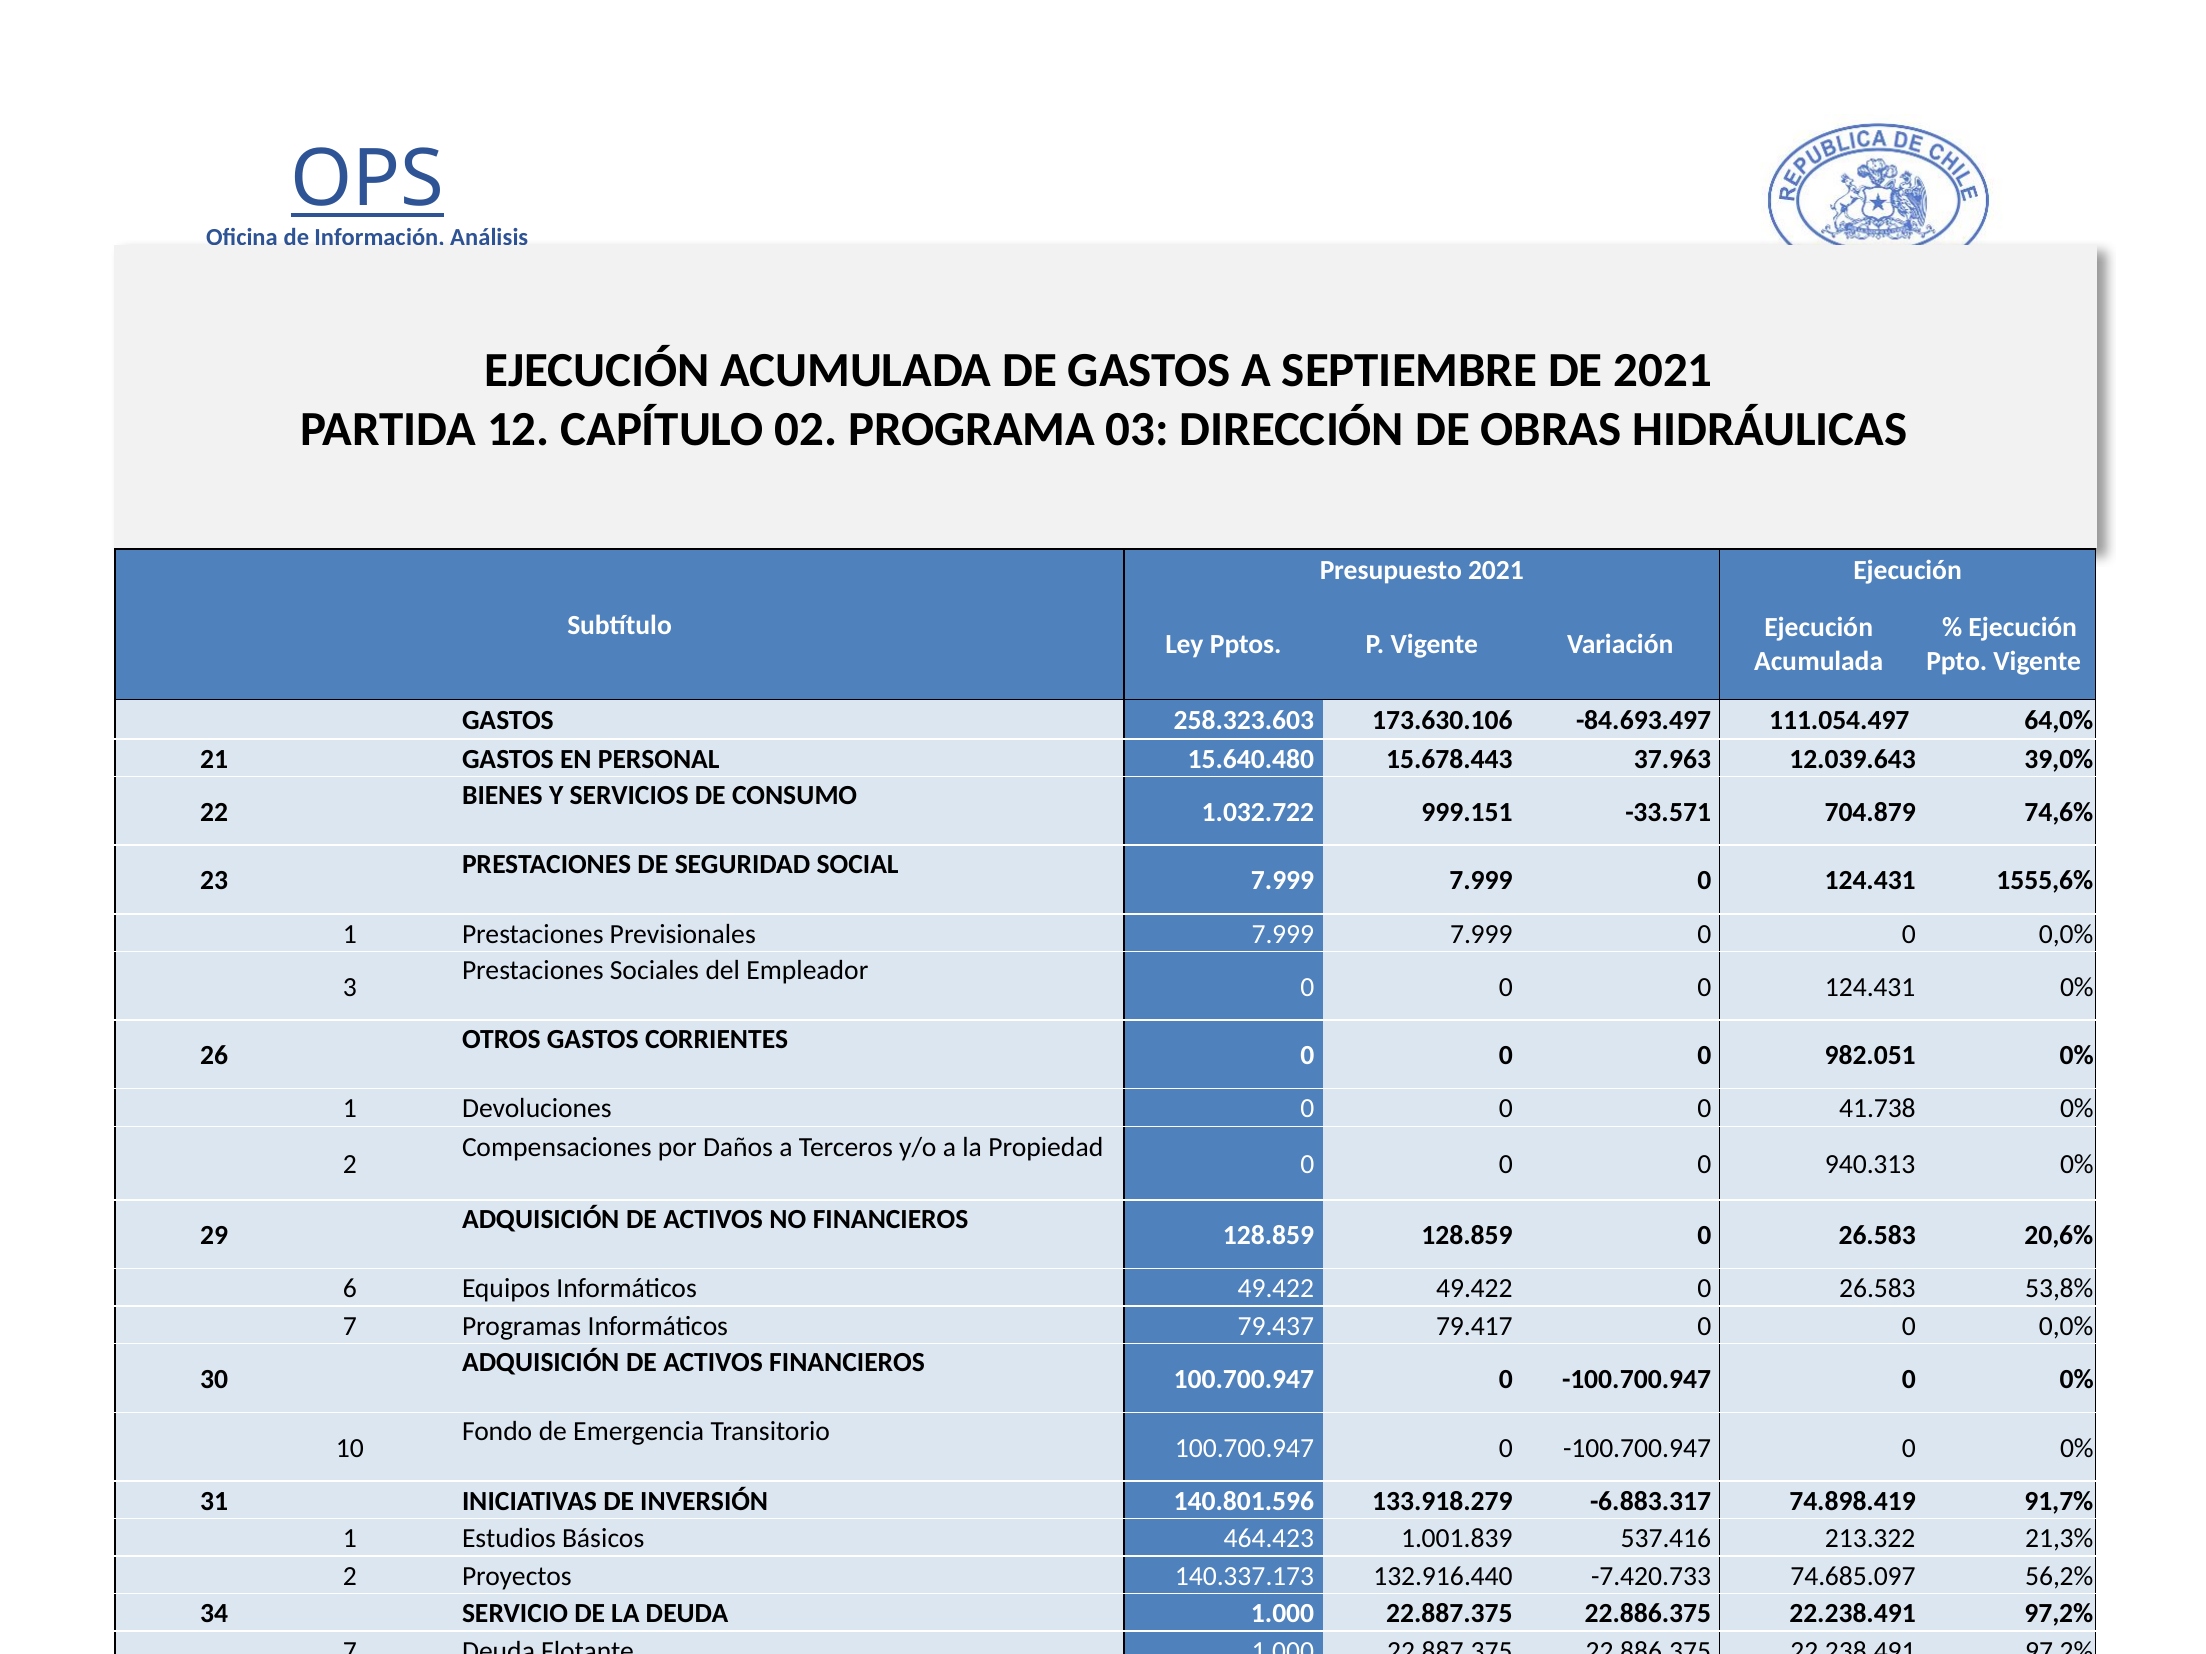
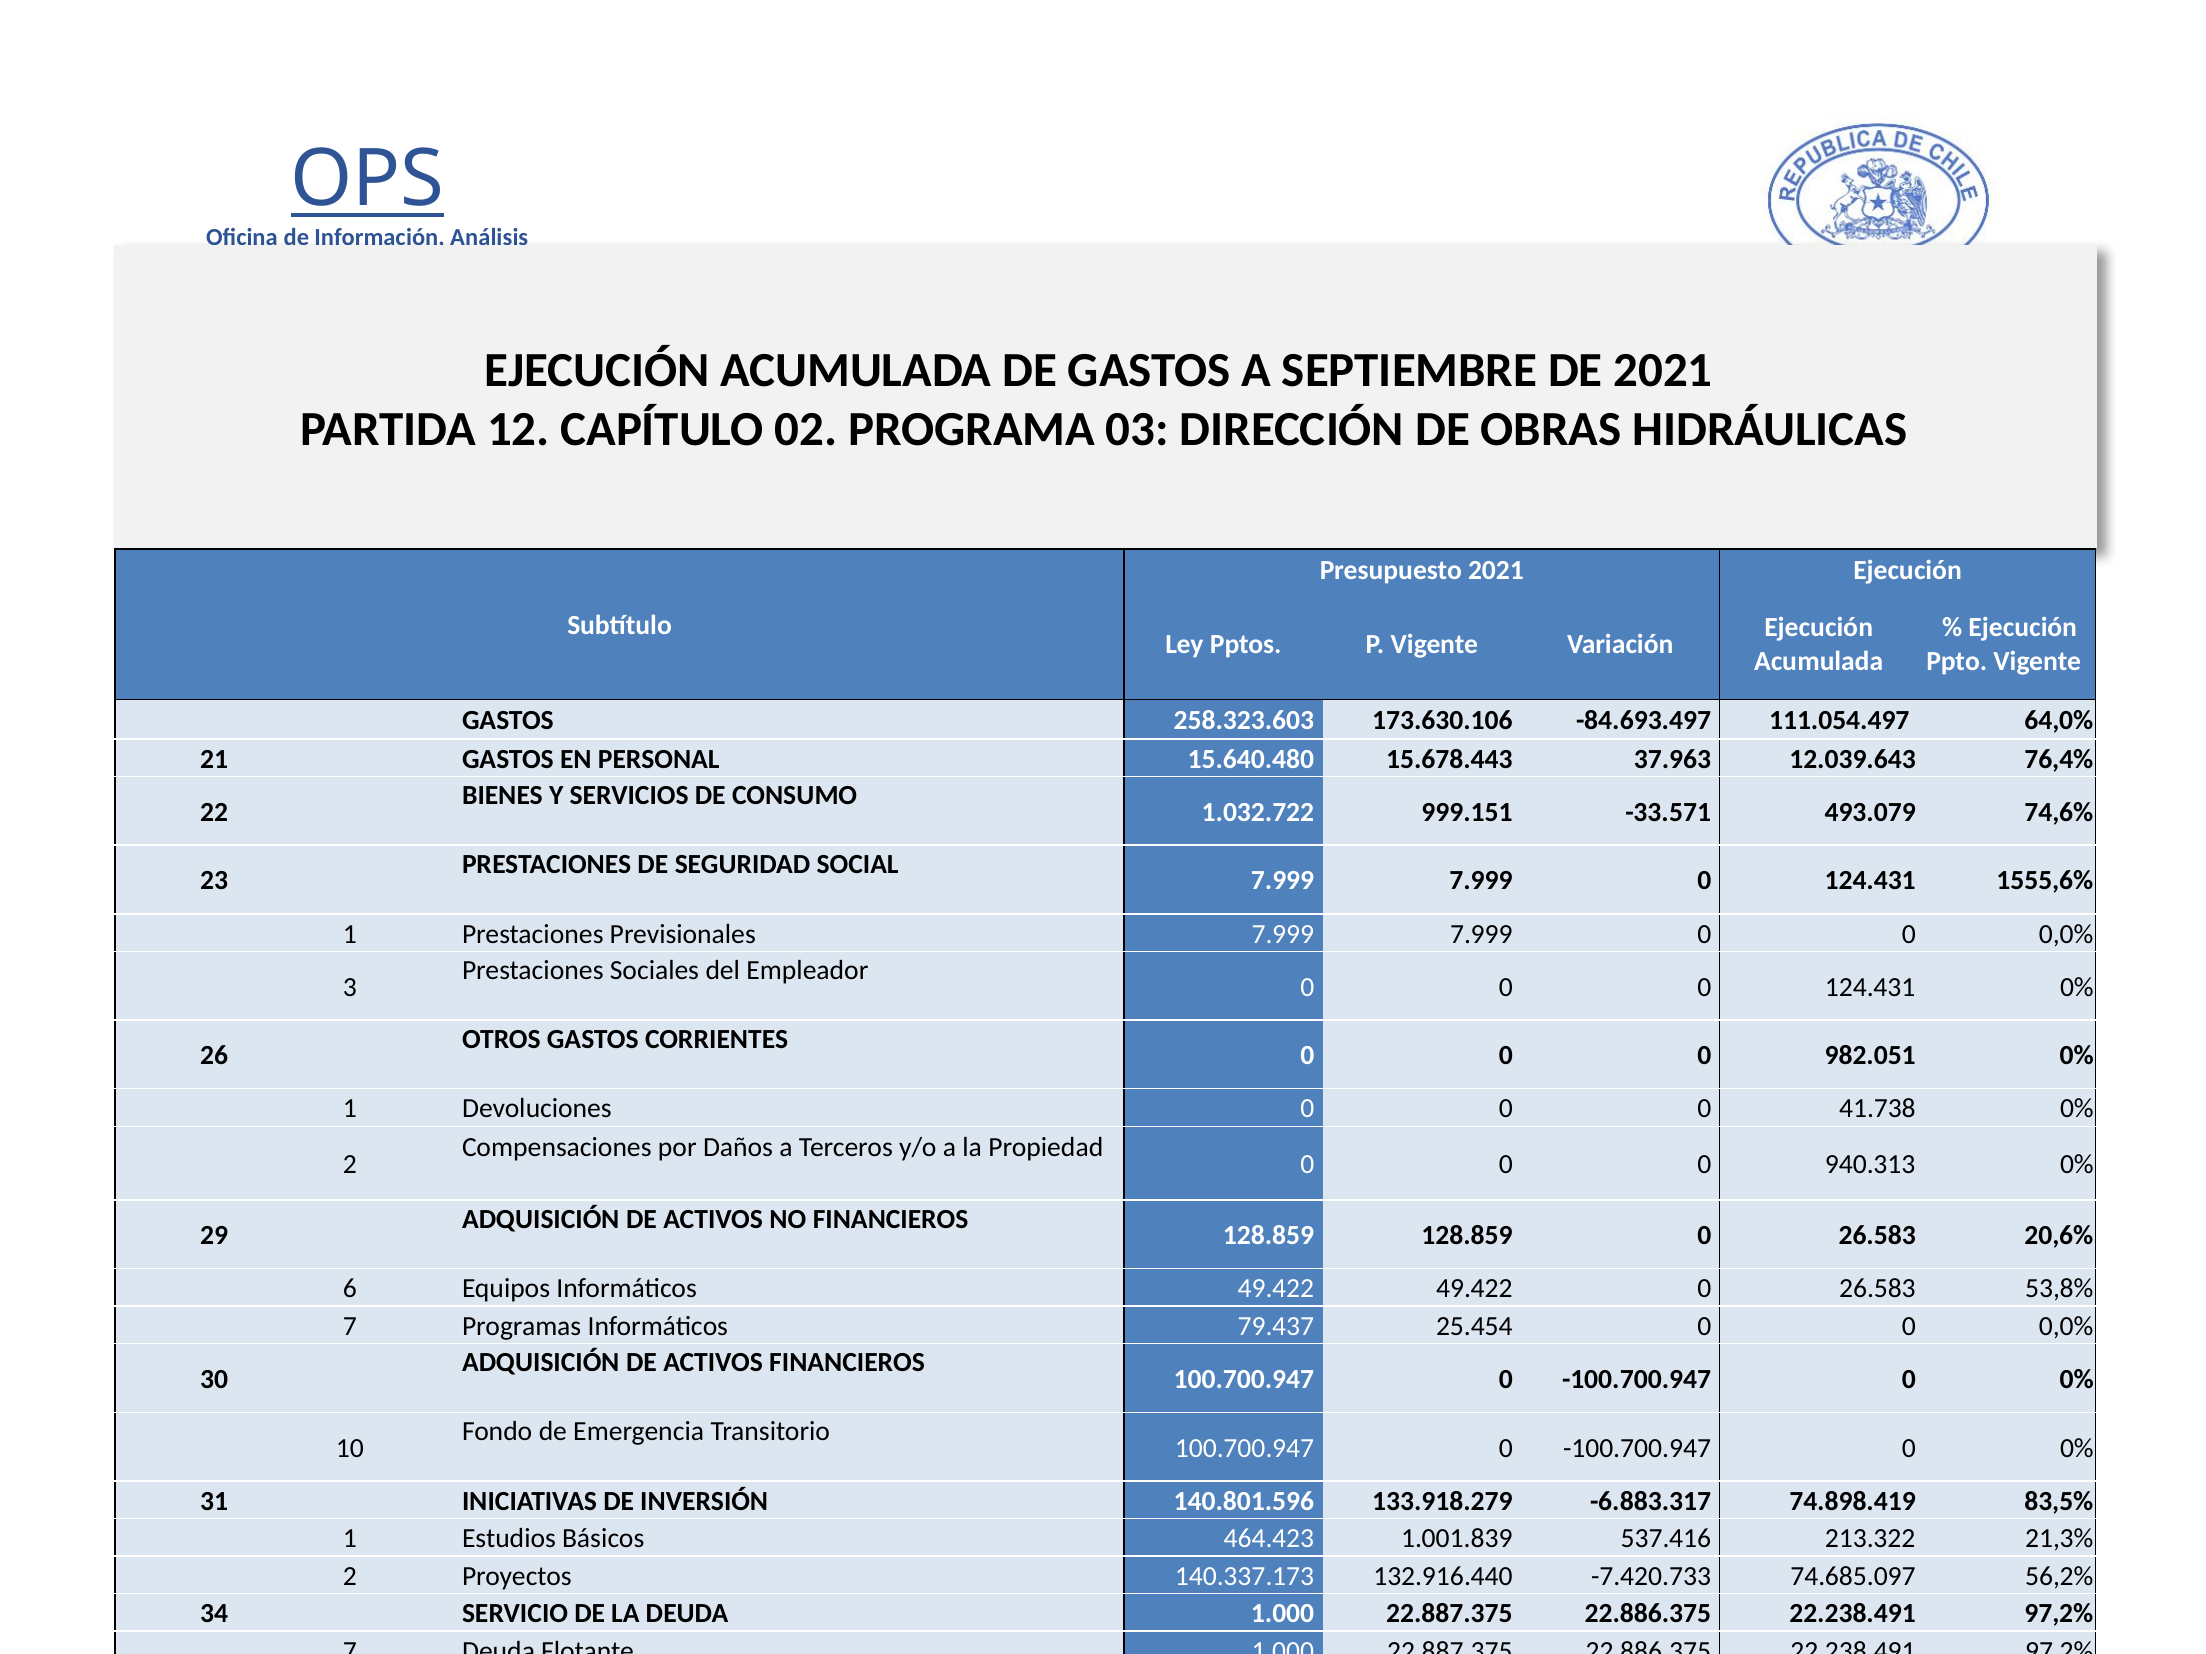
39,0%: 39,0% -> 76,4% (2059, 759)
704.879: 704.879 -> 493.079 (1870, 812)
79.417: 79.417 -> 25.454 (1474, 1327)
91,7%: 91,7% -> 83,5% (2059, 1502)
